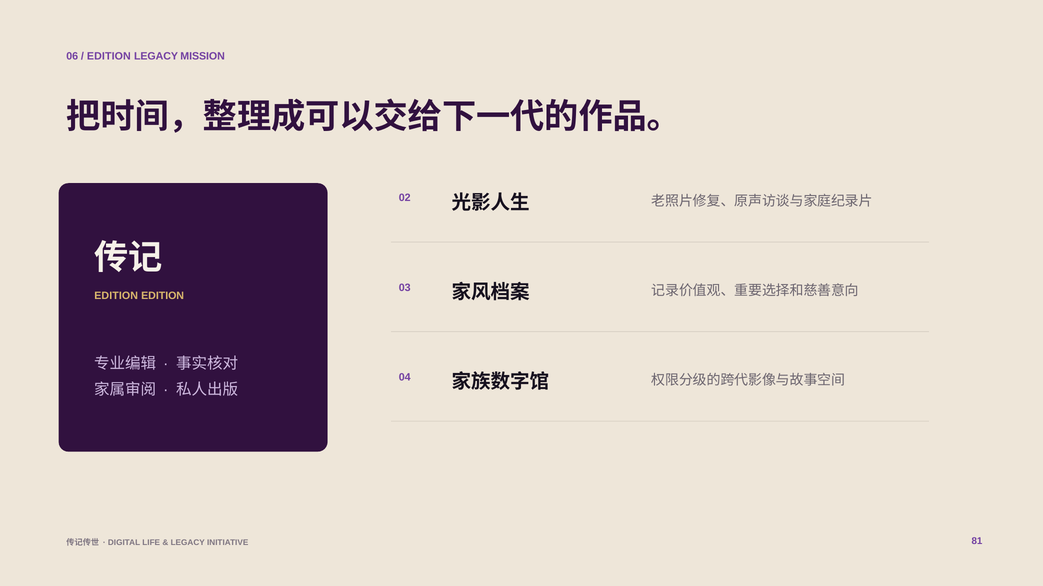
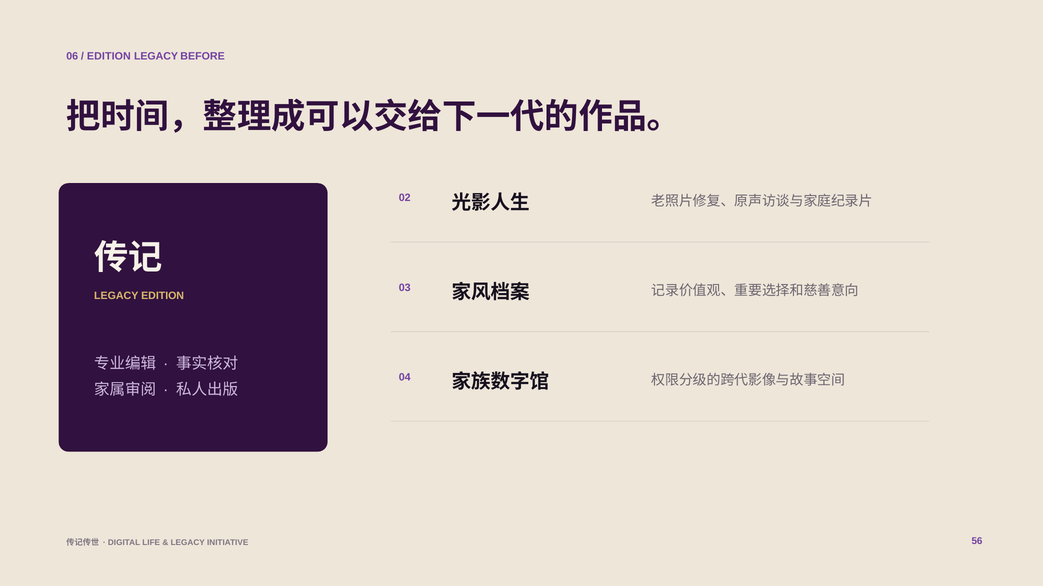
MISSION: MISSION -> BEFORE (203, 56)
EDITION: EDITION -> LEGACY (116, 296)
81: 81 -> 56 (977, 541)
